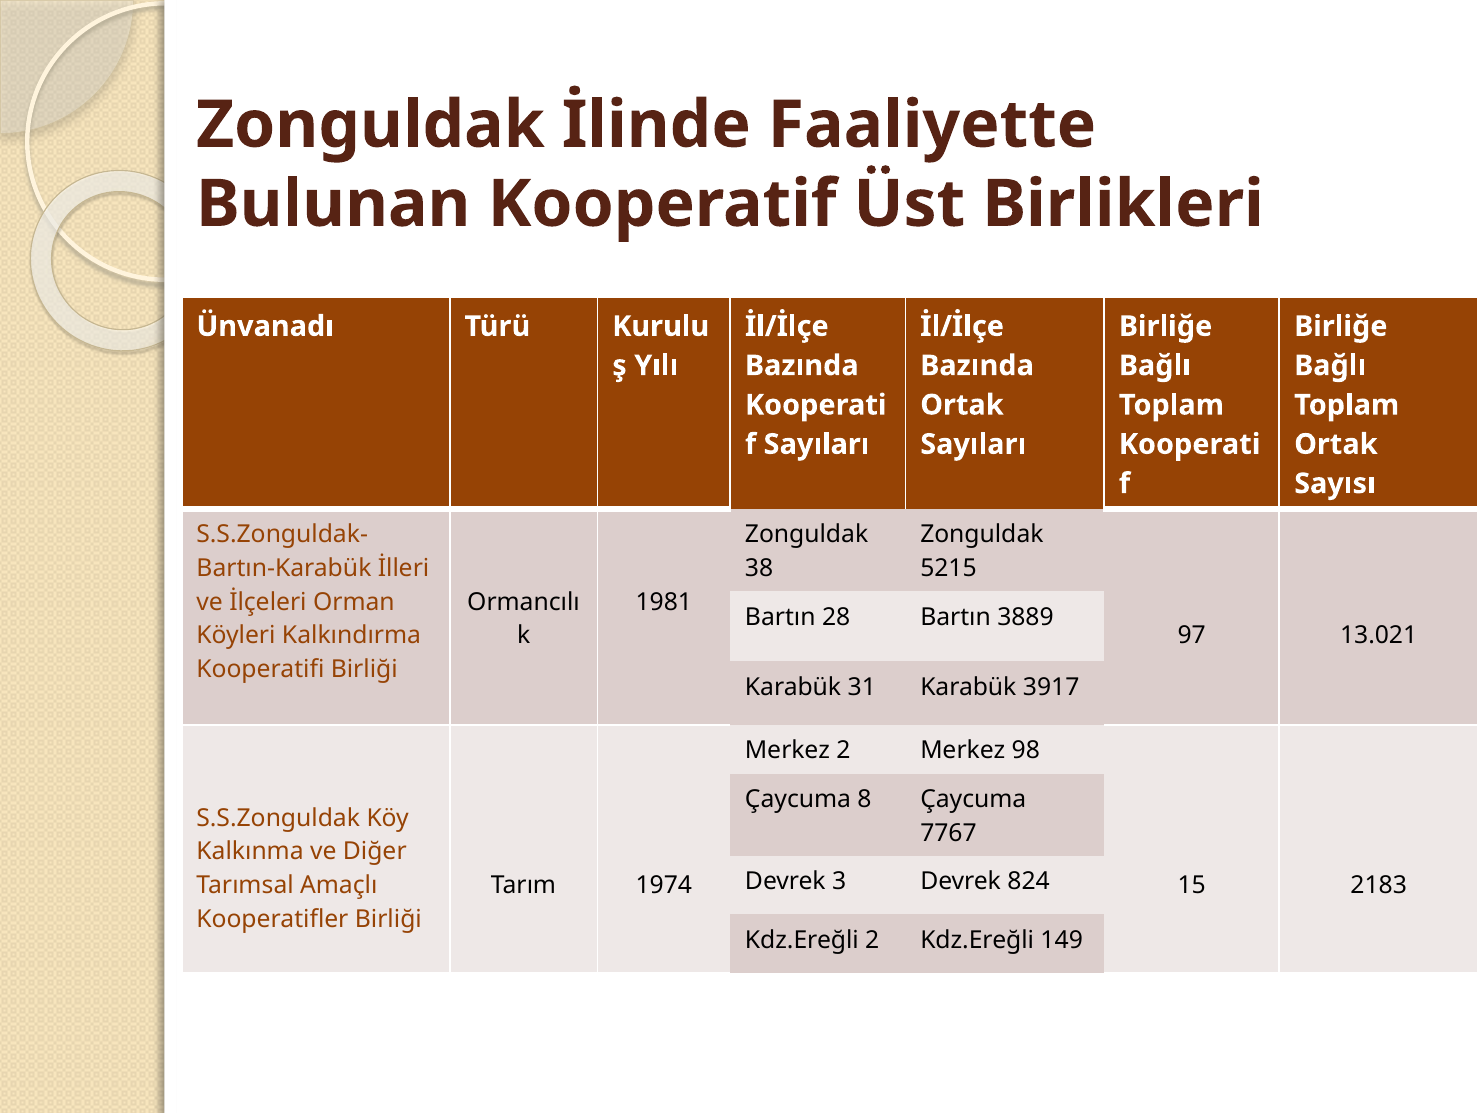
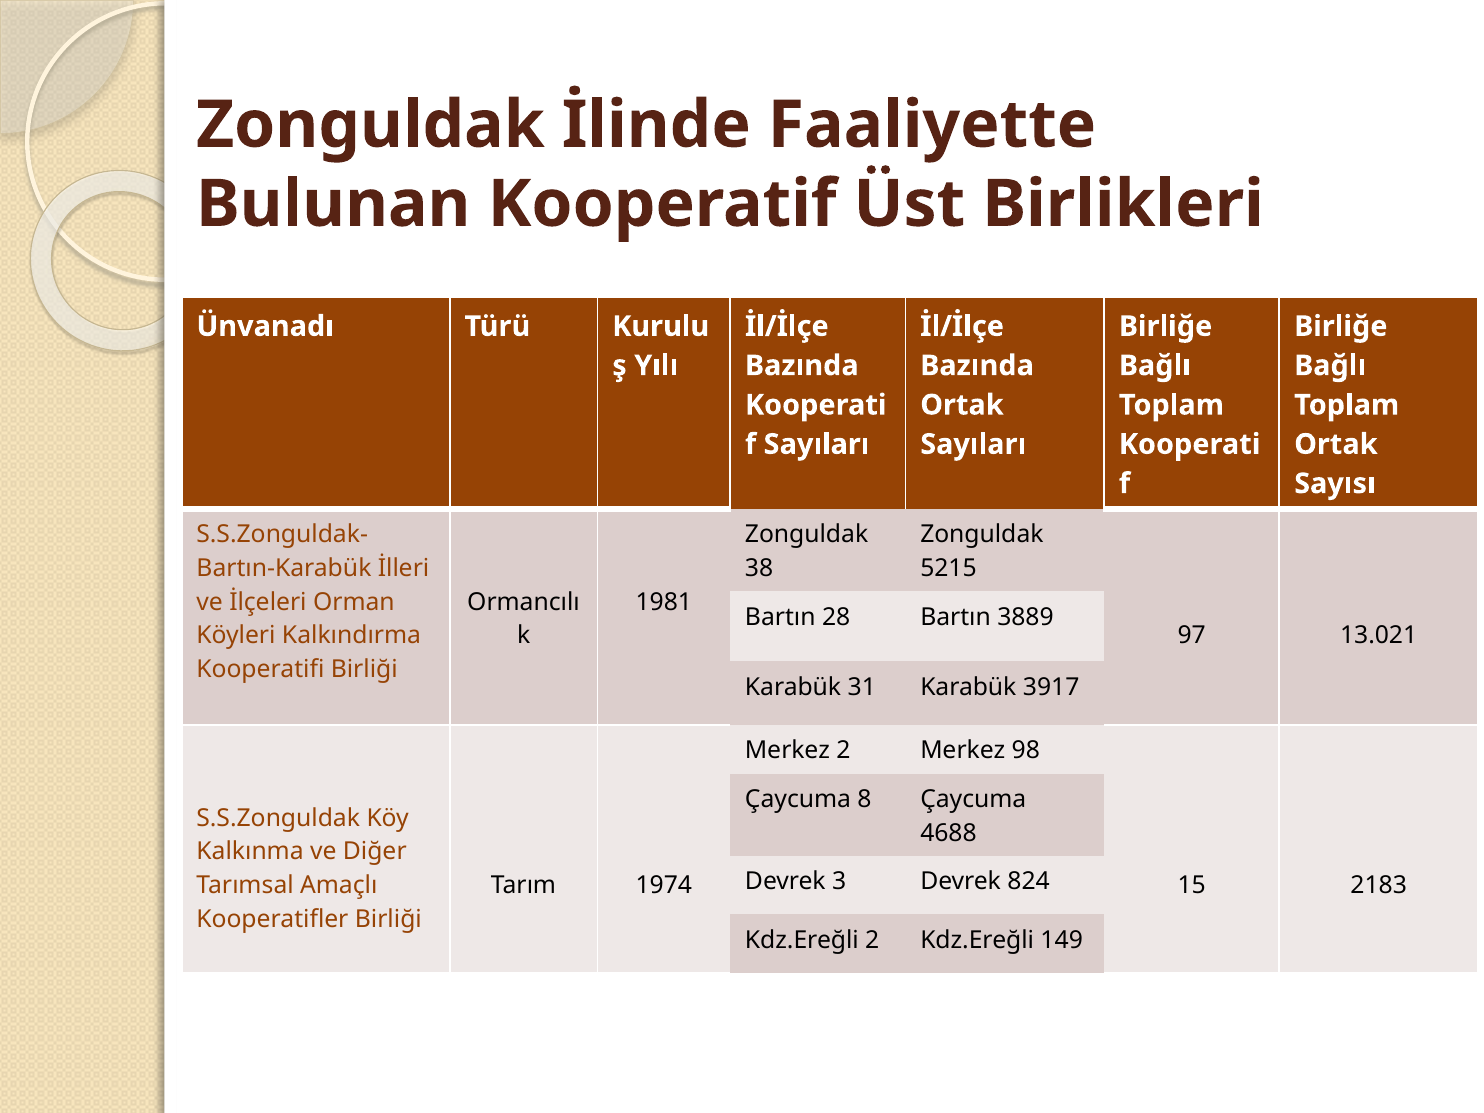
7767: 7767 -> 4688 (948, 833)
